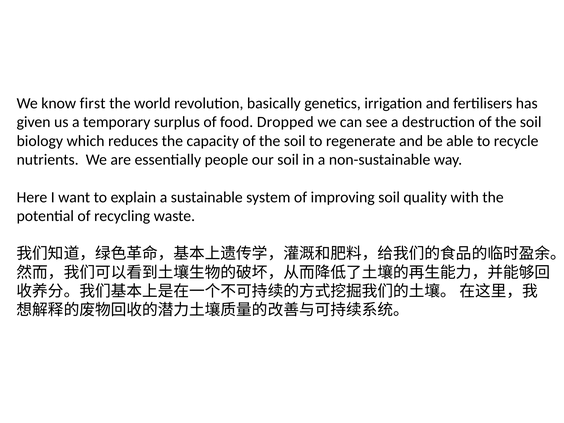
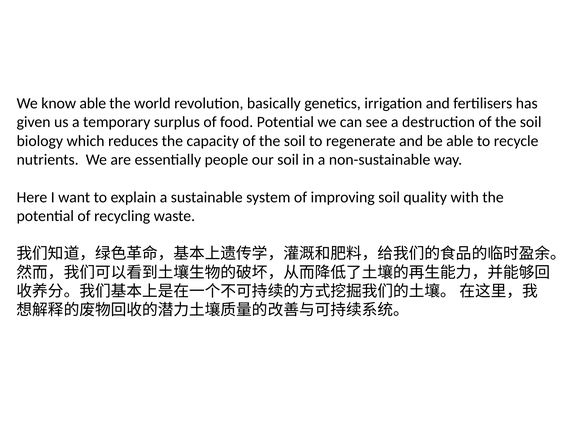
know first: first -> able (93, 103)
food Dropped: Dropped -> Potential (285, 122)
